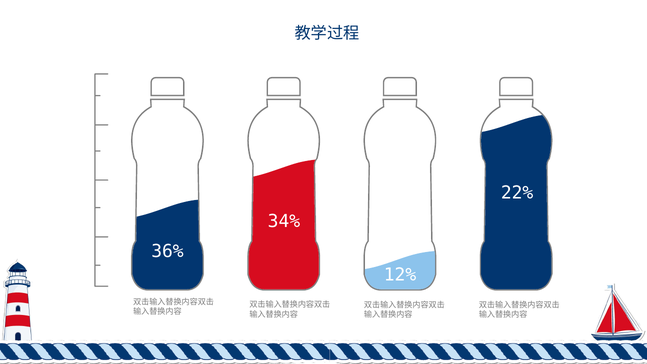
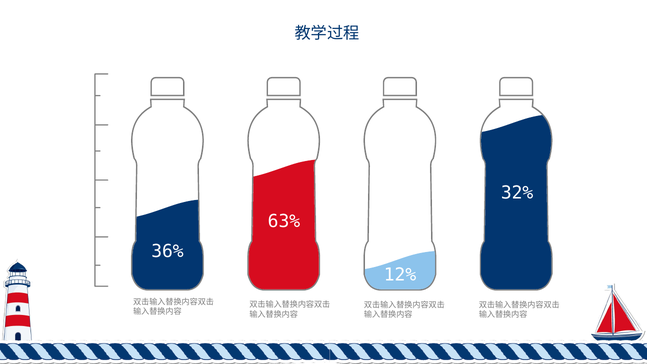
22%: 22% -> 32% (517, 193)
34%: 34% -> 63% (284, 221)
